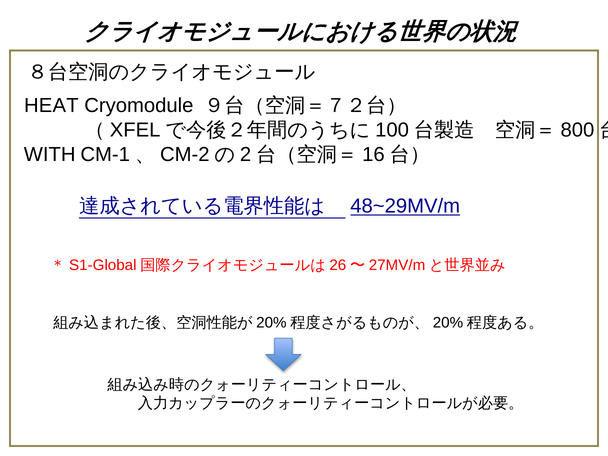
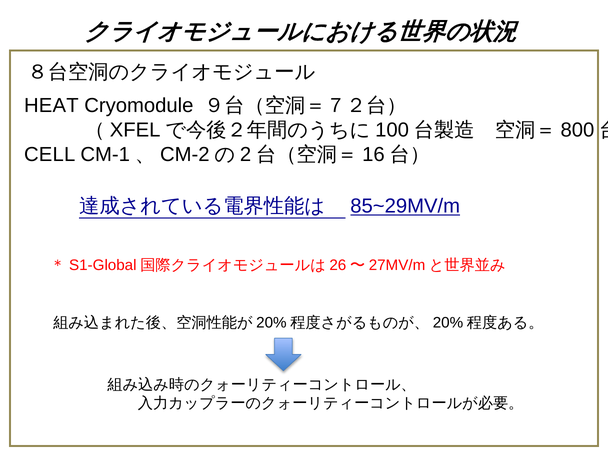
WITH: WITH -> CELL (50, 154)
48~29MV/m: 48~29MV/m -> 85~29MV/m (405, 206)
